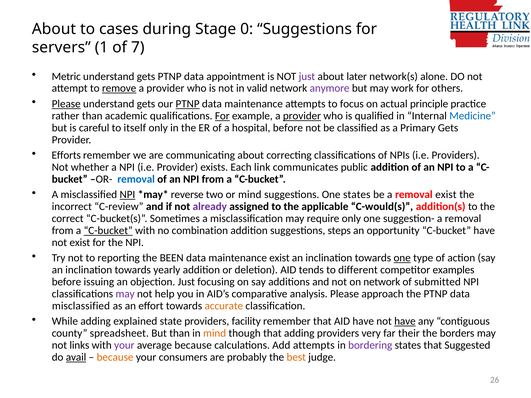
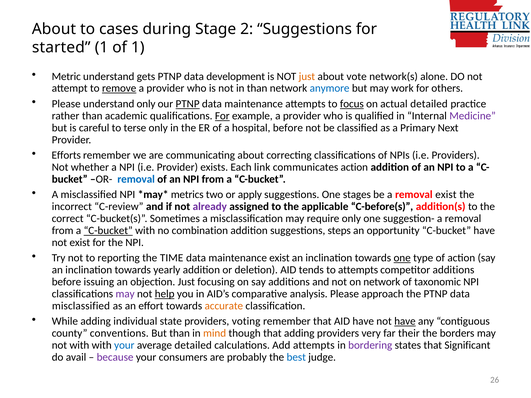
0: 0 -> 2 (247, 29)
servers: servers -> started (61, 48)
of 7: 7 -> 1 (138, 48)
appointment: appointment -> development (236, 76)
just colour: purple -> orange (307, 76)
later: later -> vote (357, 76)
in valid: valid -> than (257, 88)
anymore colour: purple -> blue (330, 88)
Please underline: present -> none (66, 104)
gets: gets -> only (146, 104)
focus underline: none -> present (352, 104)
actual principle: principle -> detailed (429, 104)
provider underline: present -> none (302, 116)
Medicine colour: blue -> purple (473, 116)
itself: itself -> terse (135, 128)
Primary Gets: Gets -> Next (448, 128)
communicates public: public -> action (354, 167)
NPI underline: present -> none (127, 195)
reverse: reverse -> metrics (187, 195)
or mind: mind -> apply (250, 195)
One states: states -> stages (357, 195)
C-would(s: C-would(s -> C-before(s (382, 207)
BEEN: BEEN -> TIME (172, 258)
to different: different -> attempts (358, 270)
competitor examples: examples -> additions (453, 270)
submitted: submitted -> taxonomic (438, 282)
help underline: none -> present (165, 294)
explained: explained -> individual (135, 322)
facility: facility -> voting (246, 322)
spreadsheet: spreadsheet -> conventions (119, 333)
not links: links -> with (79, 345)
your colour: purple -> blue (124, 345)
average because: because -> detailed (193, 345)
Suggested: Suggested -> Significant (467, 345)
avail underline: present -> none (76, 357)
because colour: orange -> purple (115, 357)
best colour: orange -> blue (296, 357)
